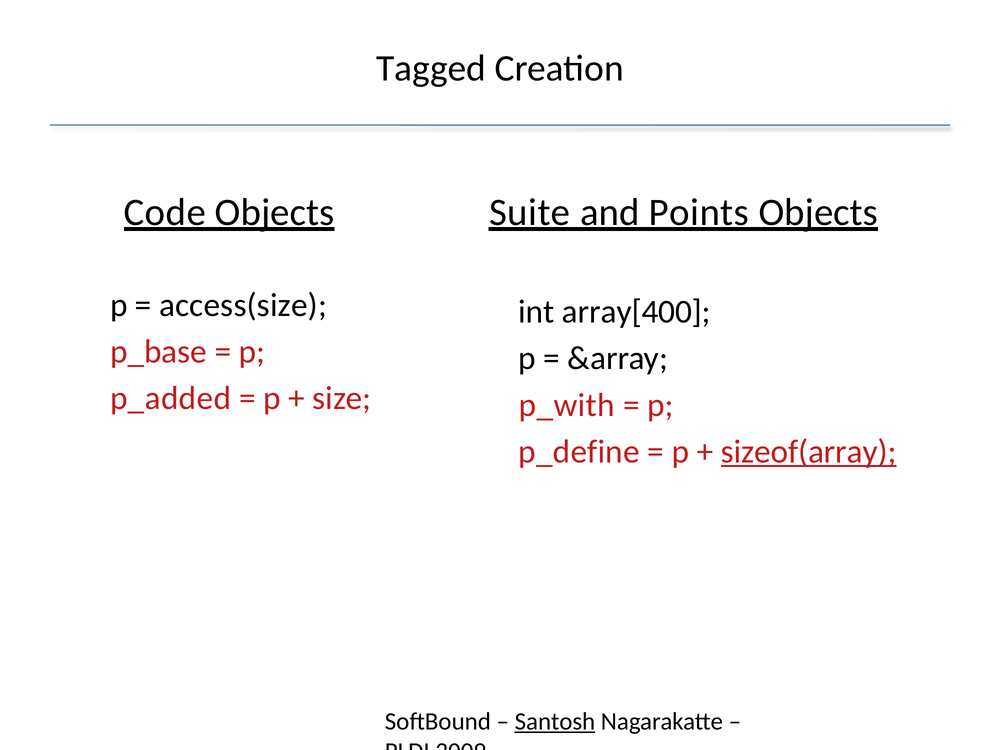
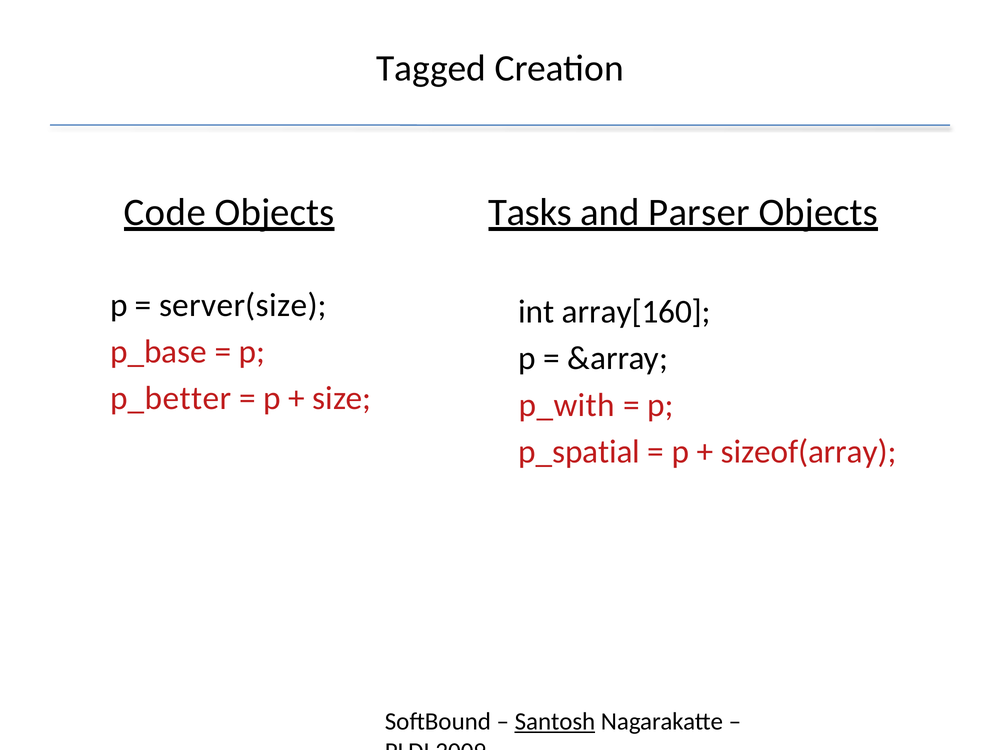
Suite: Suite -> Tasks (530, 212)
Points: Points -> Parser (699, 212)
access(size: access(size -> server(size (243, 305)
array[400: array[400 -> array[160 (636, 312)
p_added: p_added -> p_better (171, 398)
p_define: p_define -> p_spatial (579, 452)
sizeof(array underline: present -> none (809, 452)
